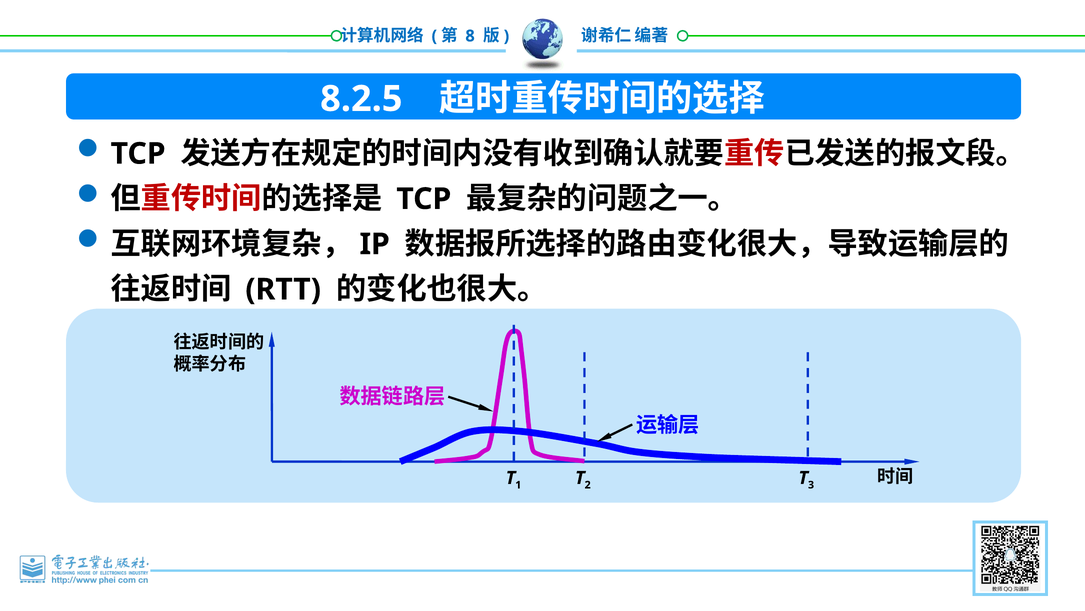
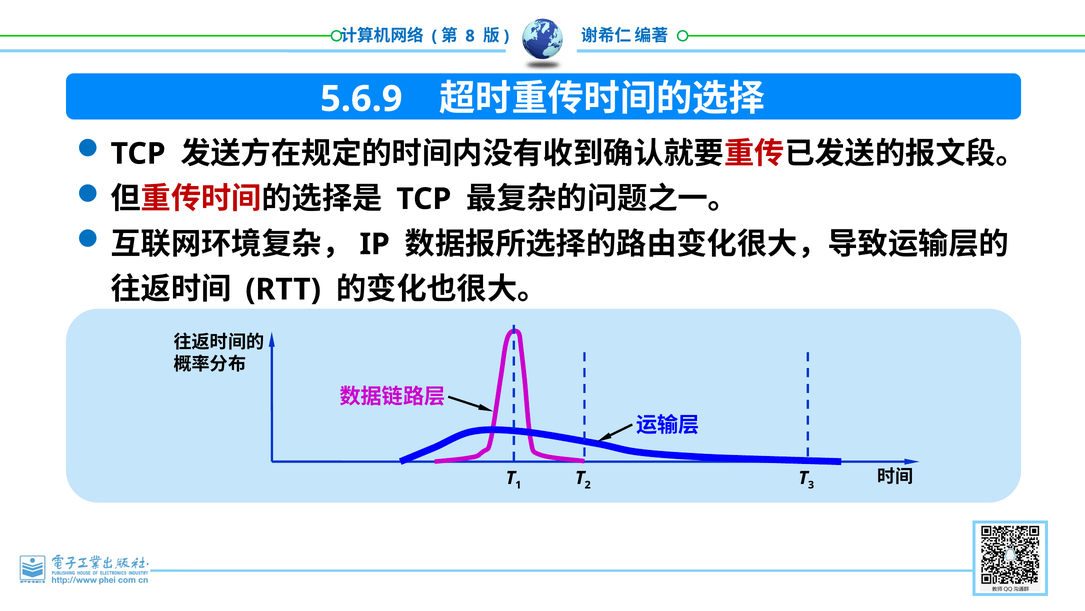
8.2.5: 8.2.5 -> 5.6.9 (361, 99)
